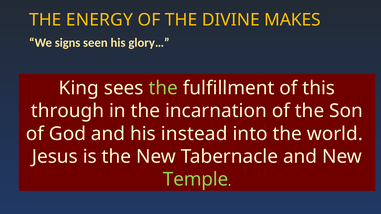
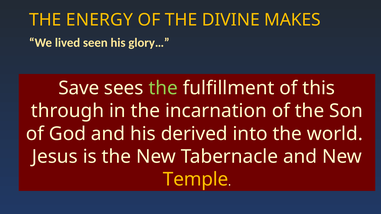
signs: signs -> lived (68, 43)
King: King -> Save (79, 88)
instead: instead -> derived (194, 134)
Temple colour: light green -> yellow (196, 180)
